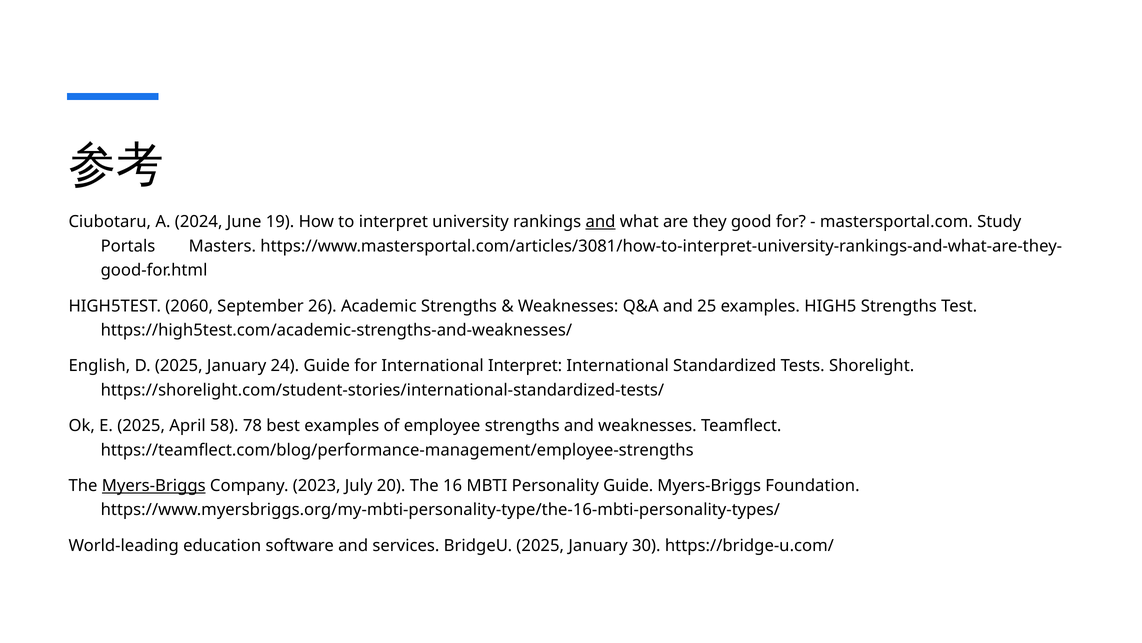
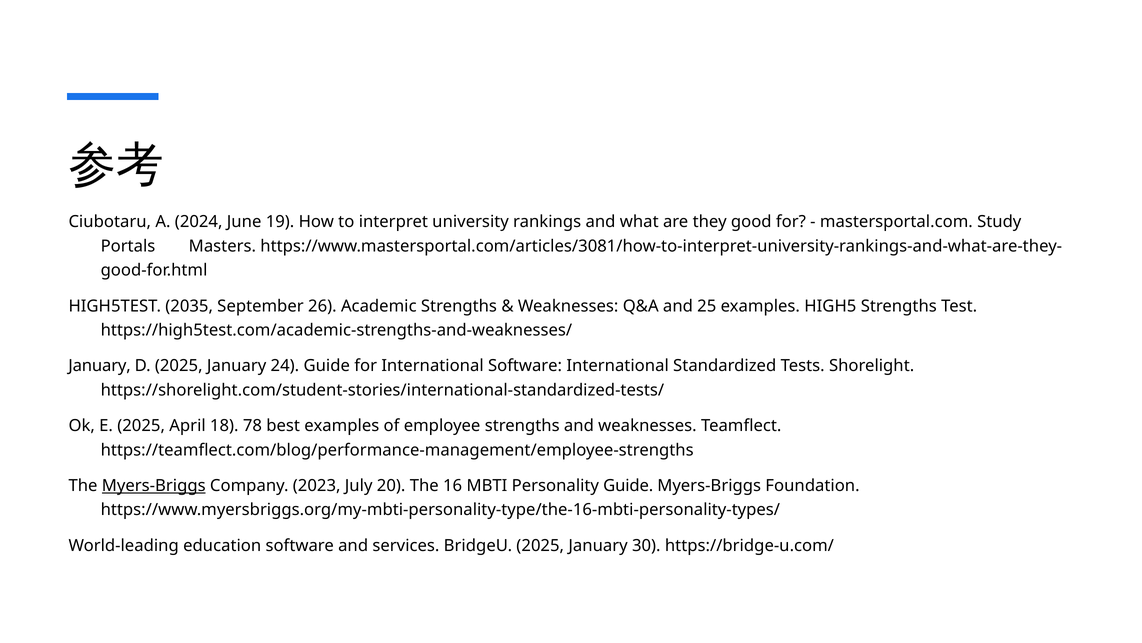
and underline: present -> none (601, 222)
2060: 2060 -> 2035 (189, 306)
English: English -> January (100, 366)
International Interpret: Interpret -> Software (525, 366)
58: 58 -> 18 (224, 426)
